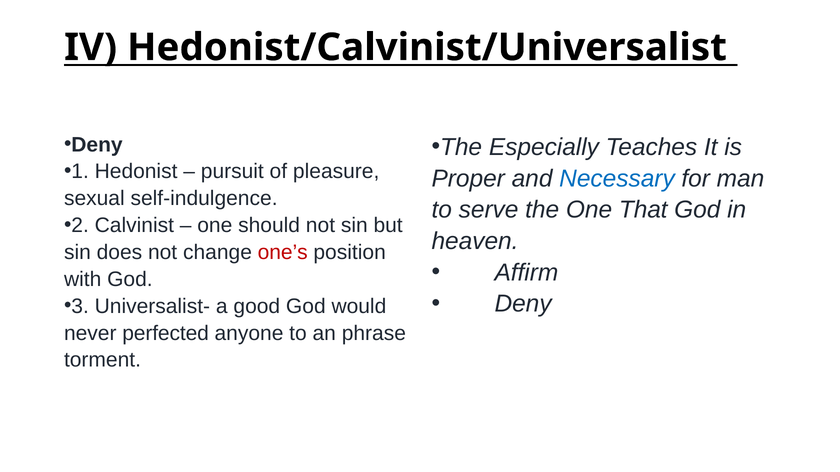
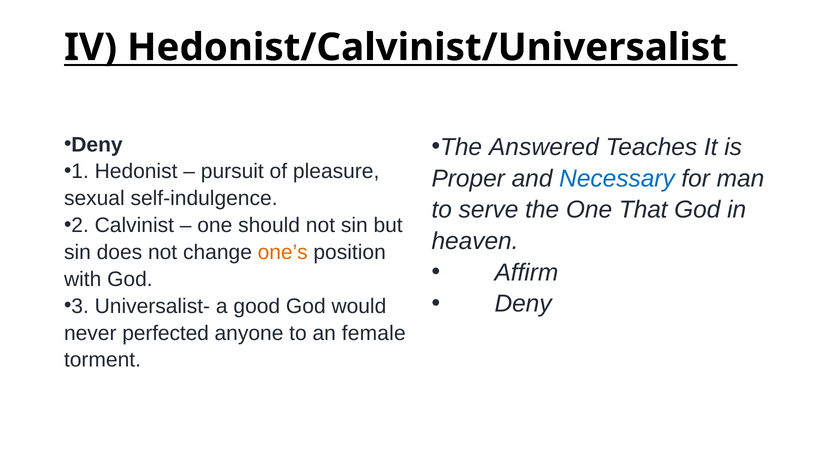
Especially: Especially -> Answered (544, 147)
one’s colour: red -> orange (283, 253)
phrase: phrase -> female (374, 333)
